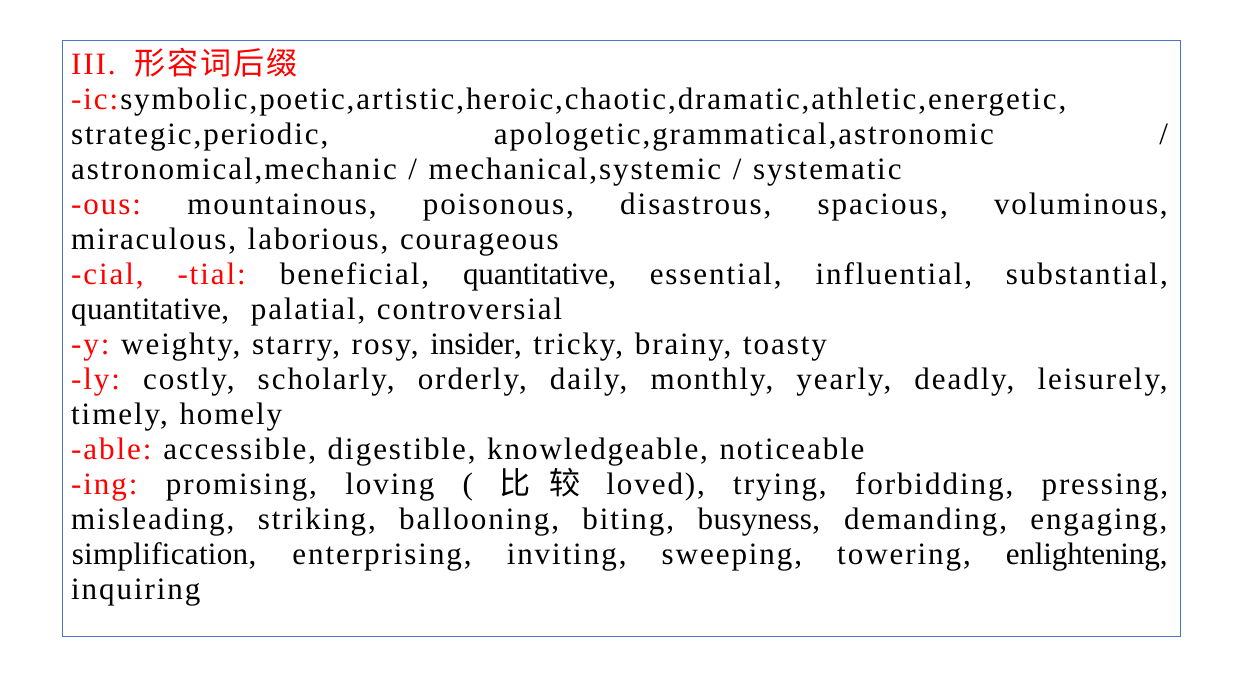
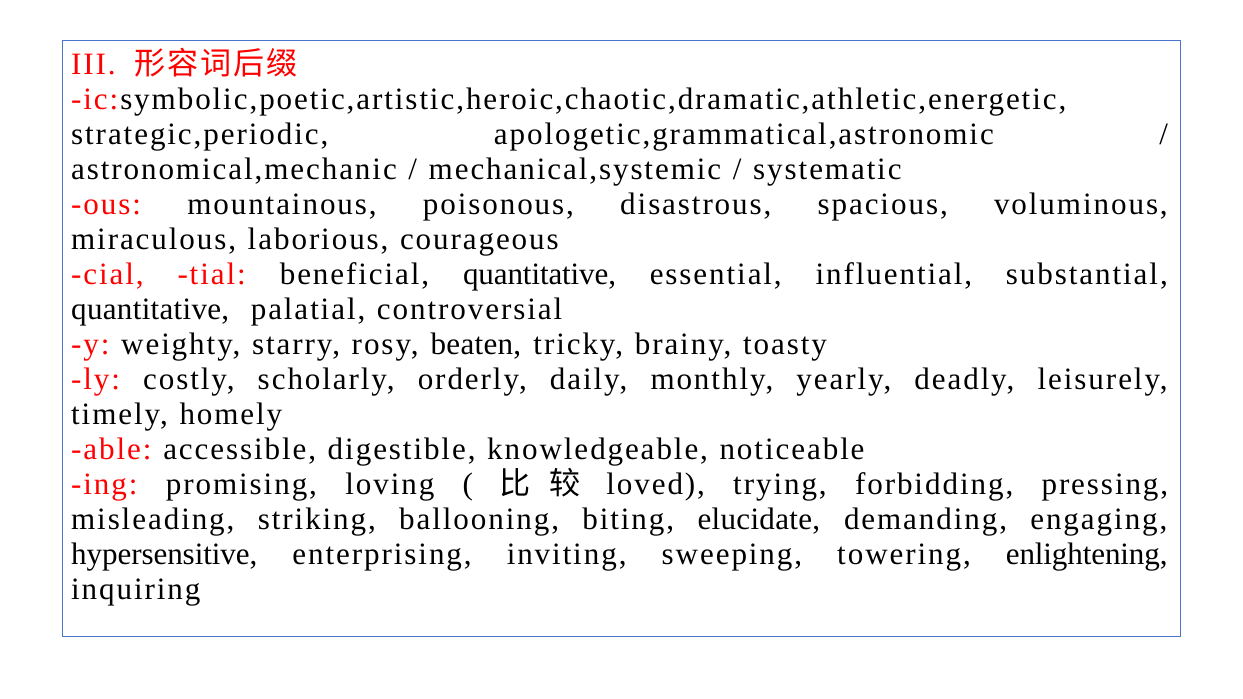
insider: insider -> beaten (476, 344)
busyness: busyness -> elucidate (759, 519)
simplification: simplification -> hypersensitive (164, 554)
